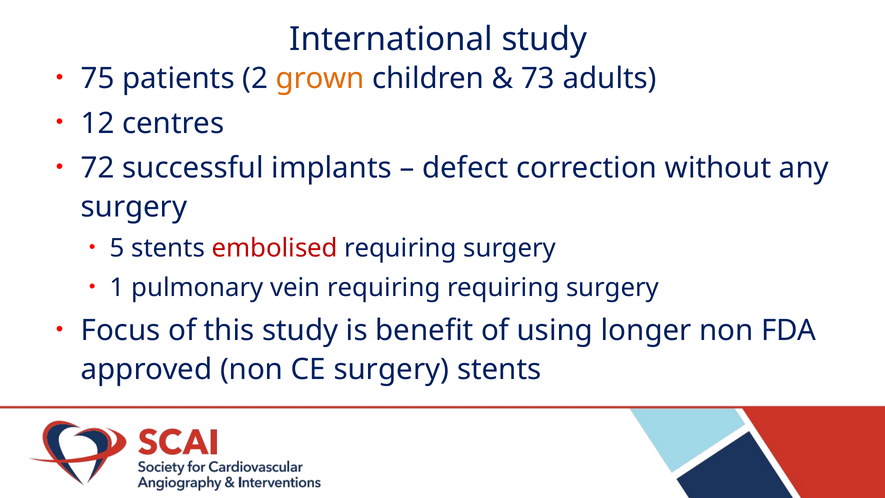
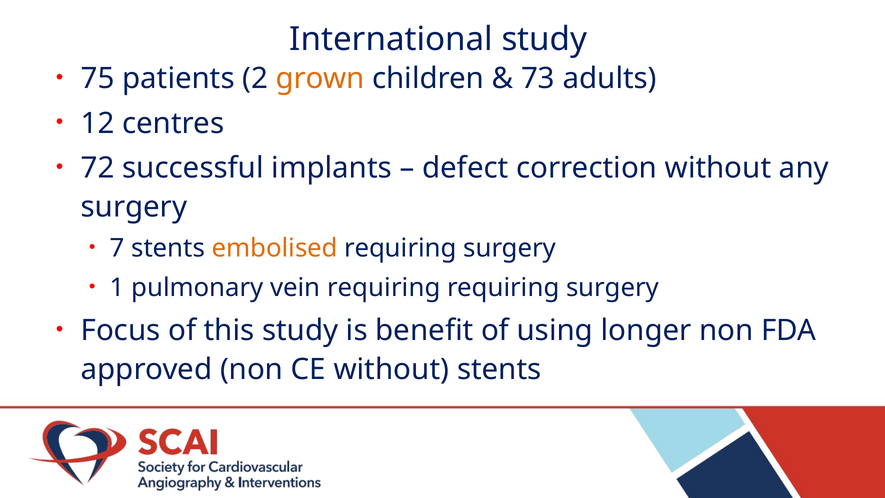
5: 5 -> 7 (117, 248)
embolised colour: red -> orange (275, 248)
CE surgery: surgery -> without (391, 369)
